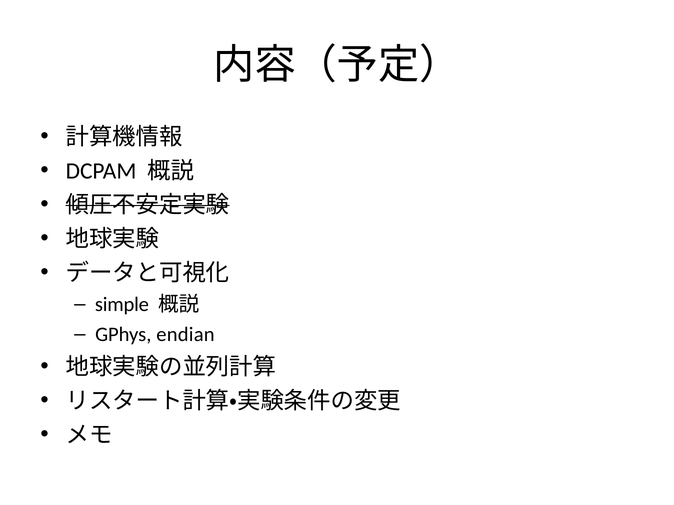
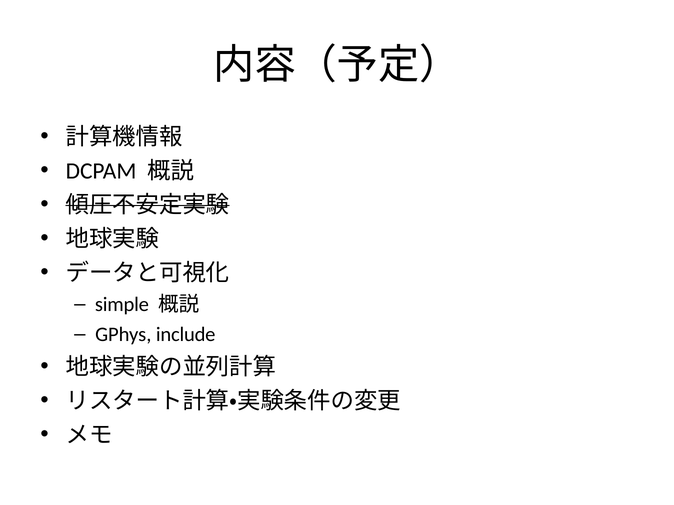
endian: endian -> include (186, 335)
